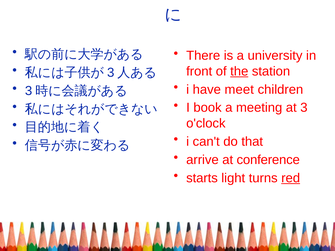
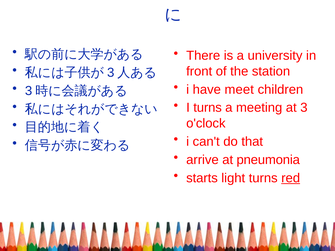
the underline: present -> none (239, 71)
I book: book -> turns (208, 108)
conference: conference -> pneumonia (268, 160)
